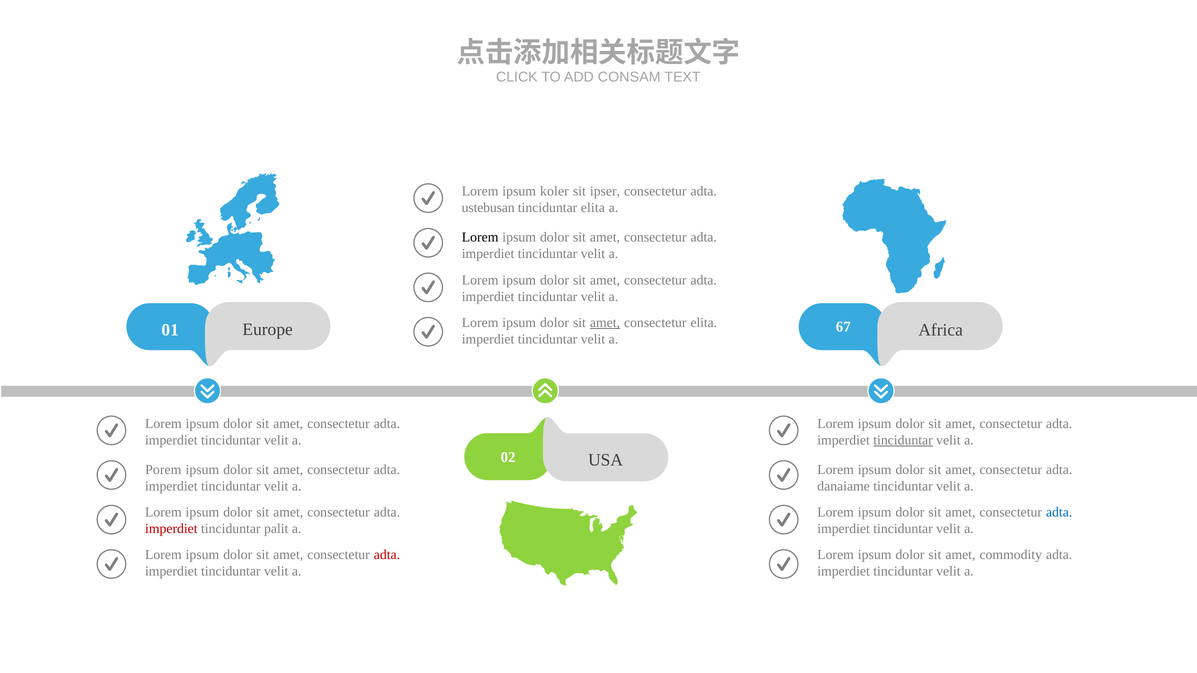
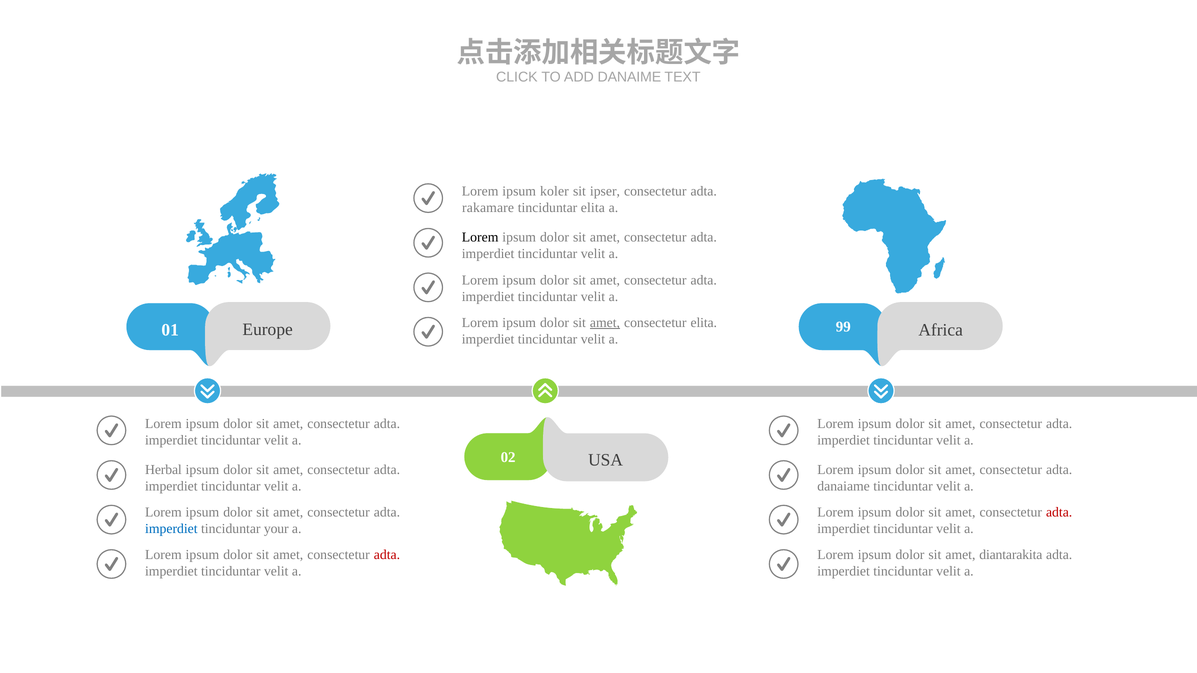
CONSAM: CONSAM -> DANAIME (629, 77)
ustebusan: ustebusan -> rakamare (488, 208)
67: 67 -> 99 (843, 327)
tinciduntar underline: present -> none (903, 440)
Porem: Porem -> Herbal (163, 470)
adta colour: blue -> red (1059, 513)
imperdiet colour: red -> blue (171, 529)
palit: palit -> your (276, 529)
commodity: commodity -> diantarakita (1011, 555)
